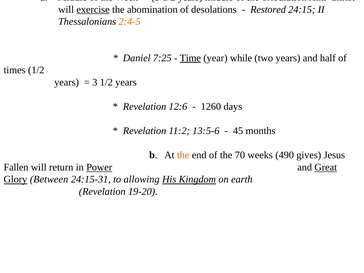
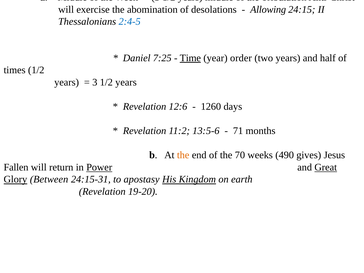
exercise underline: present -> none (93, 9)
Restored: Restored -> Allowing (268, 9)
2:4-5 colour: orange -> blue (130, 22)
while: while -> order (241, 58)
45: 45 -> 71 (238, 131)
allowing: allowing -> apostasy (142, 179)
